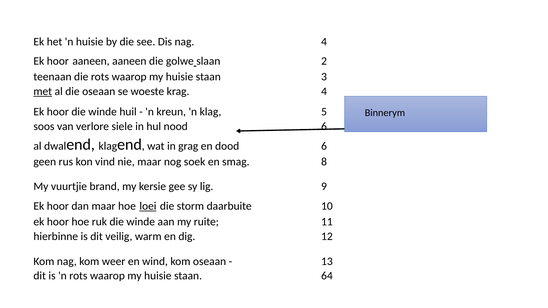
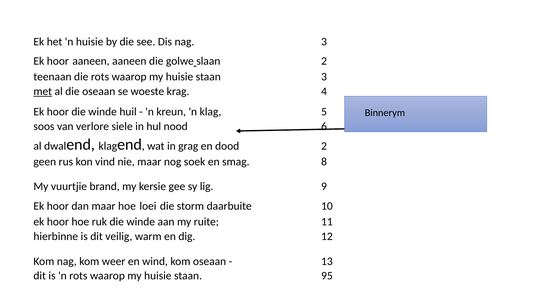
nag 4: 4 -> 3 (324, 42)
dood 6: 6 -> 2 (324, 146)
loei underline: present -> none (148, 206)
64: 64 -> 95 (327, 276)
